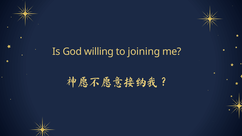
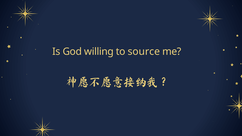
joining: joining -> source (144, 52)
